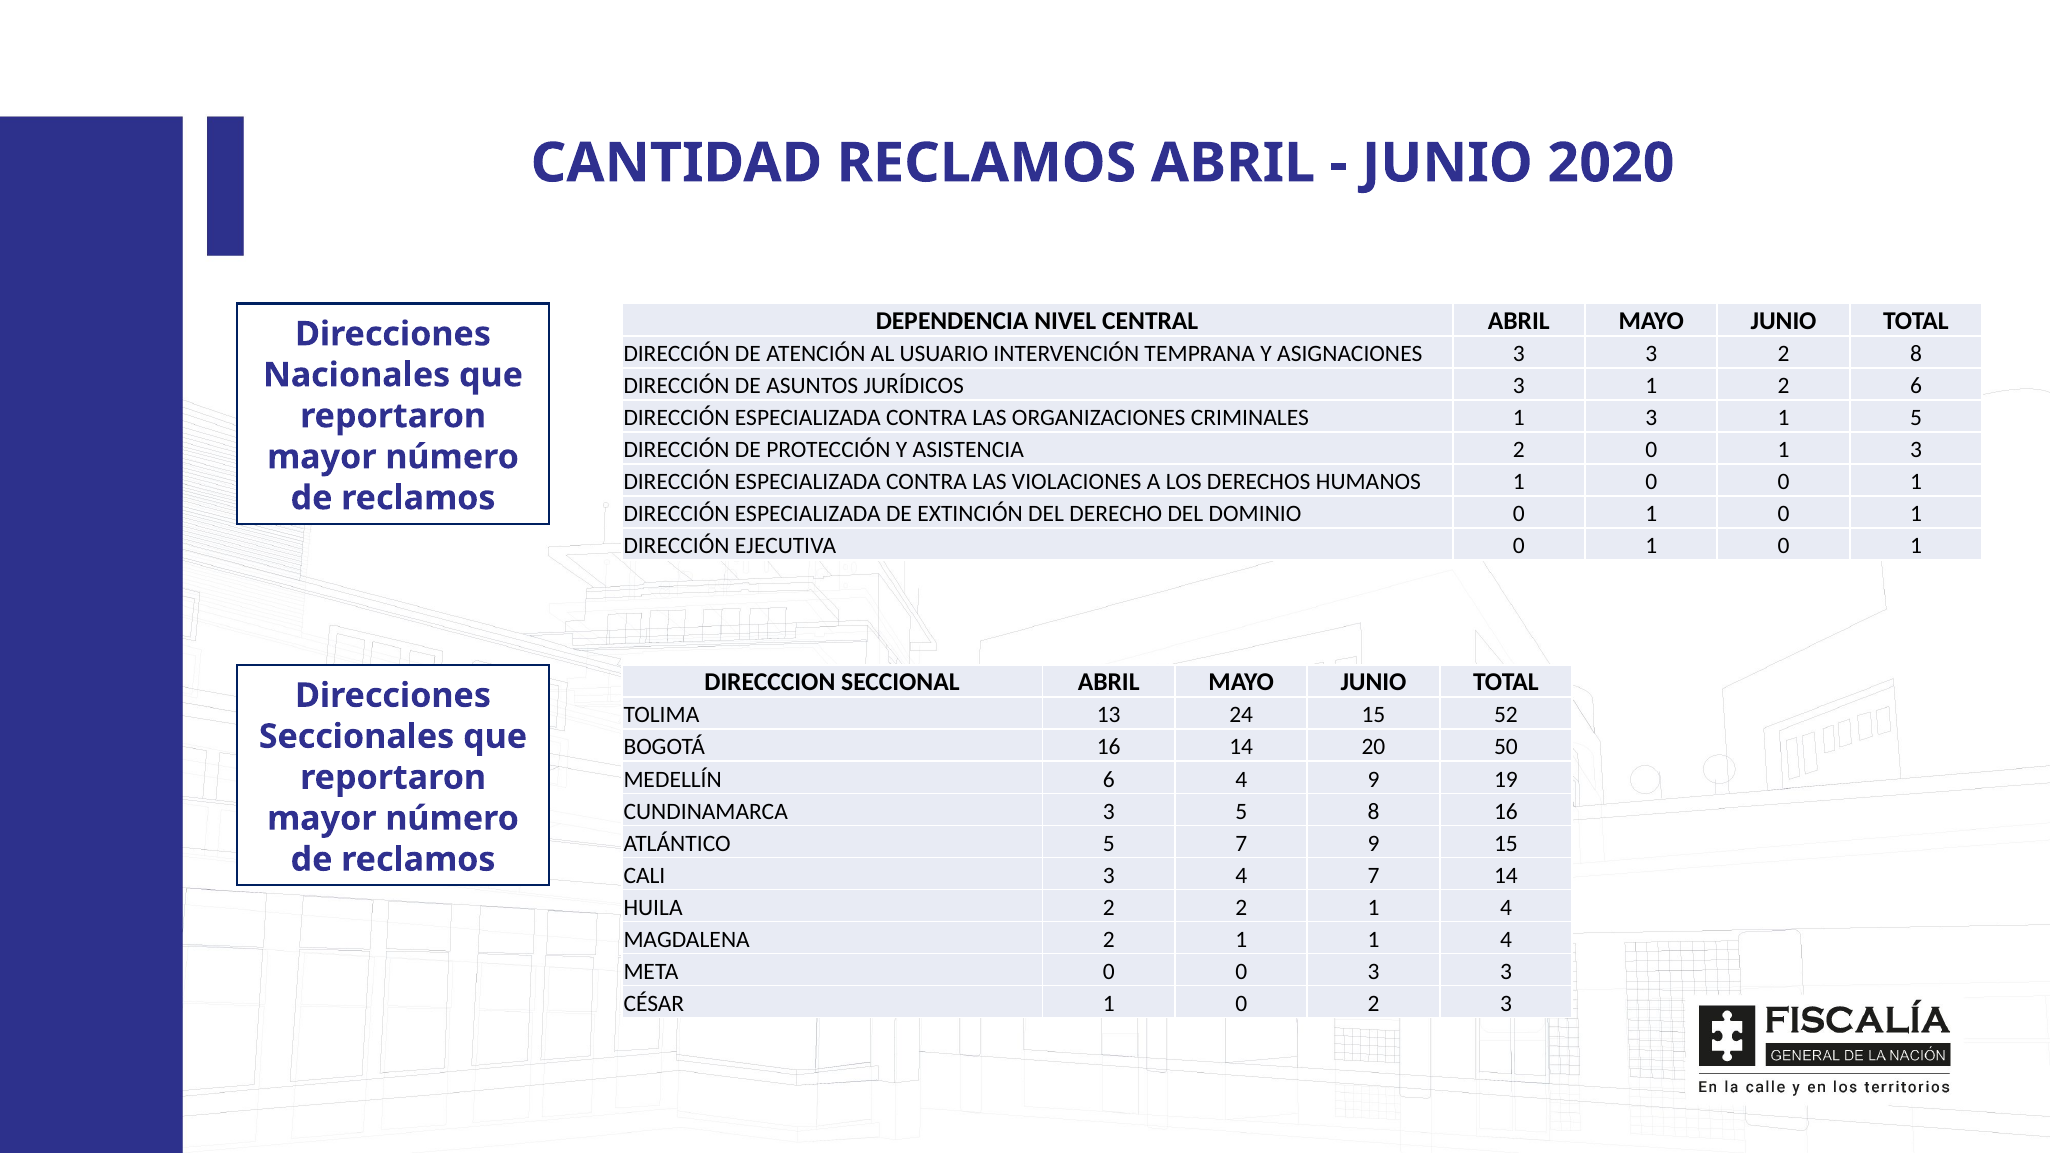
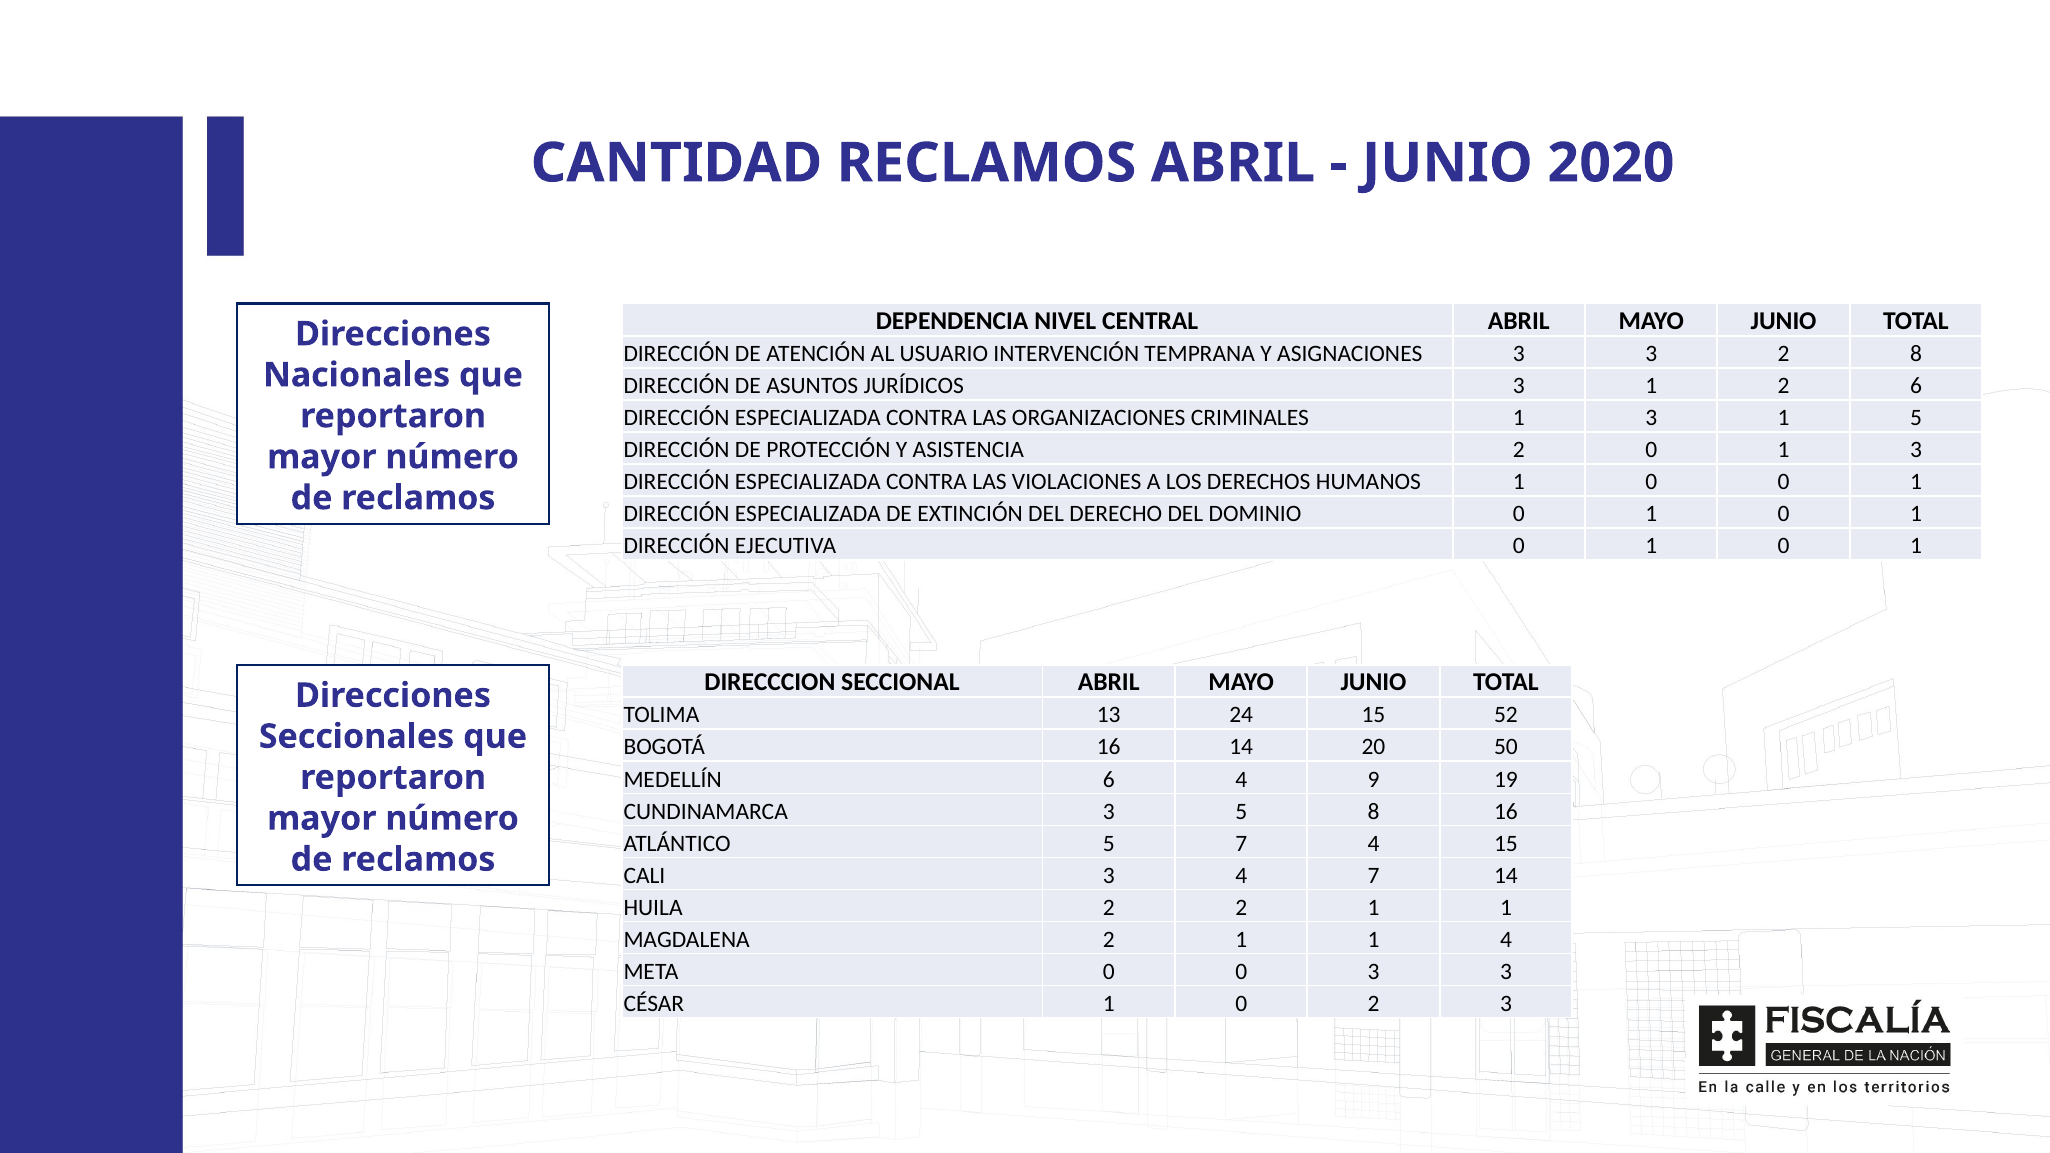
7 9: 9 -> 4 (1374, 843)
2 2 1 4: 4 -> 1 (1506, 907)
